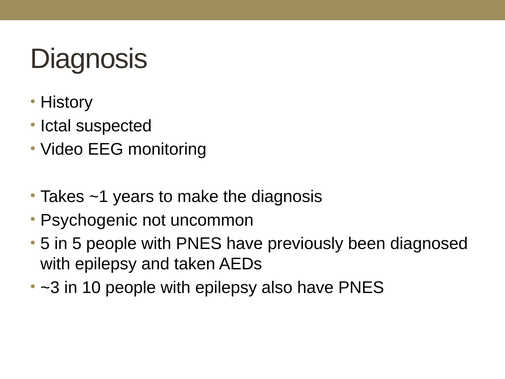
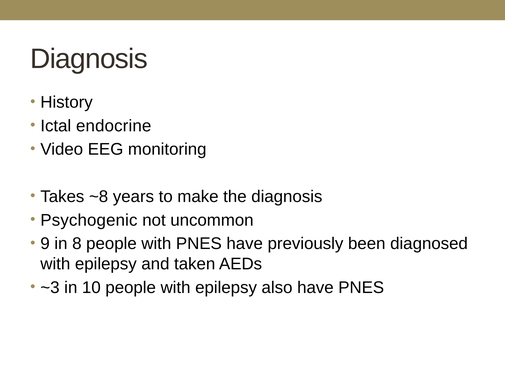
suspected: suspected -> endocrine (114, 126)
~1: ~1 -> ~8 (99, 196)
5: 5 -> 9 (45, 244)
in 5: 5 -> 8 (77, 244)
